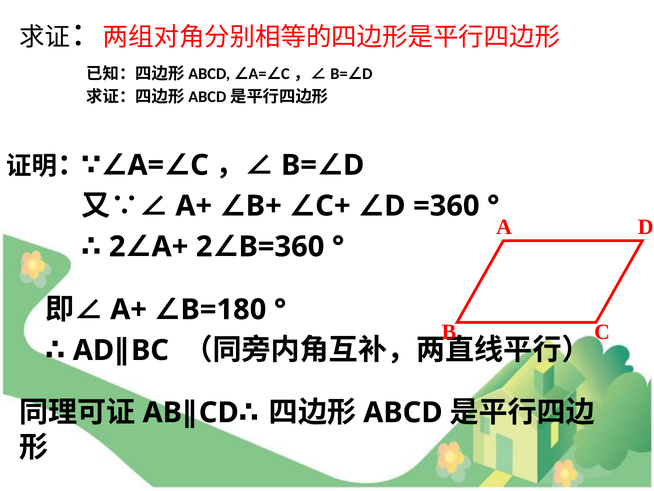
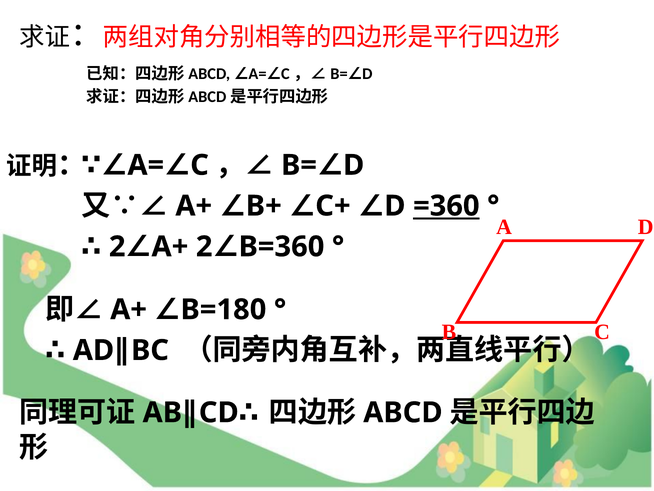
=360 underline: none -> present (446, 206)
